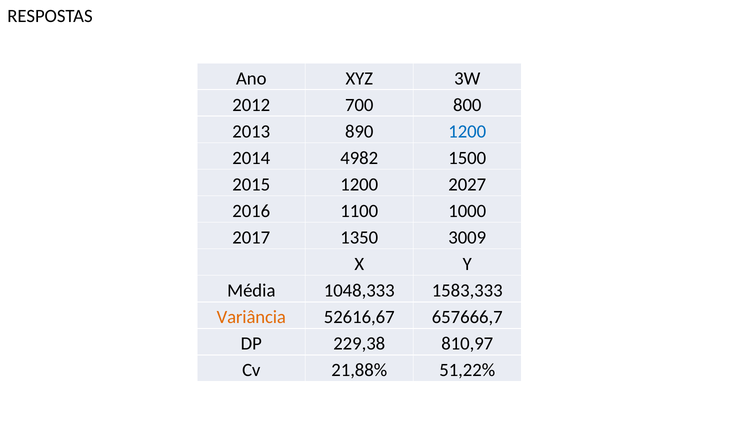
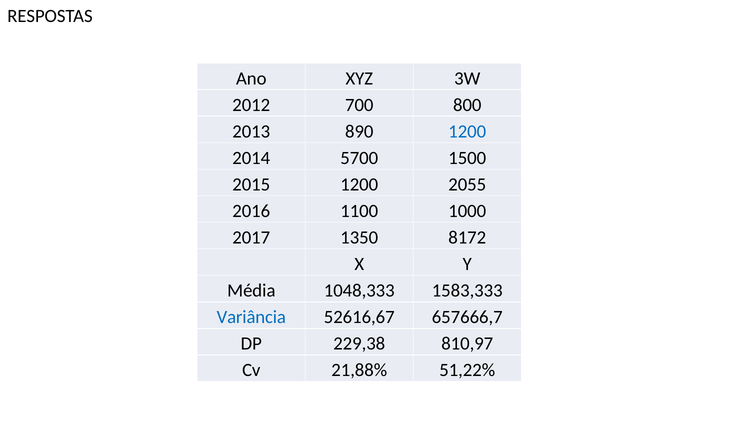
4982: 4982 -> 5700 (359, 158)
2027: 2027 -> 2055 (467, 184)
3009: 3009 -> 8172 (467, 237)
Variância colour: orange -> blue (251, 317)
